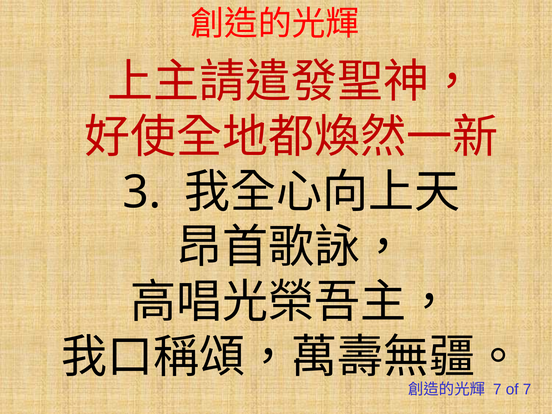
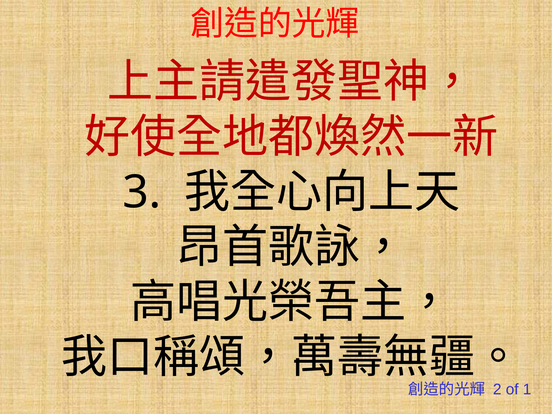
7: 7 -> 2 (497, 390)
of 7: 7 -> 1 (527, 390)
